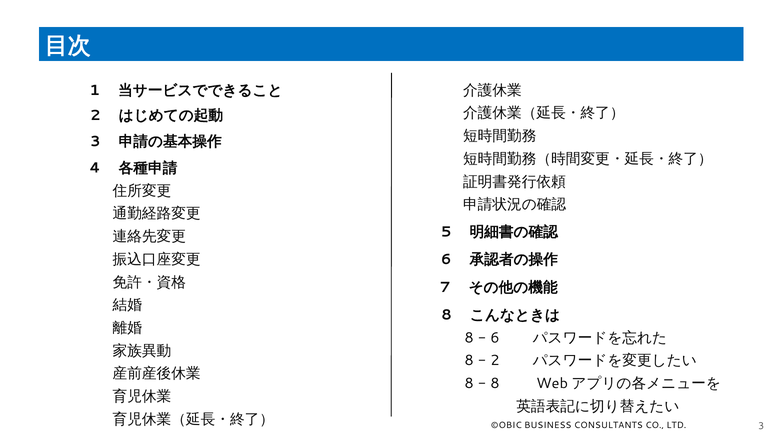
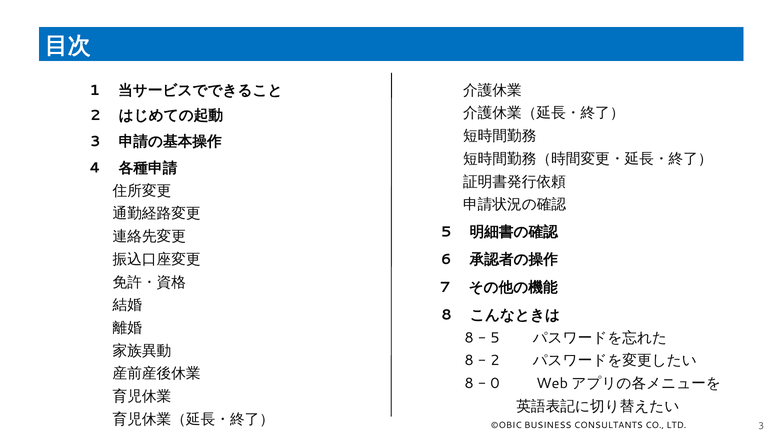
6: 6 -> 5 (495, 338)
8: 8 -> 0 (495, 384)
